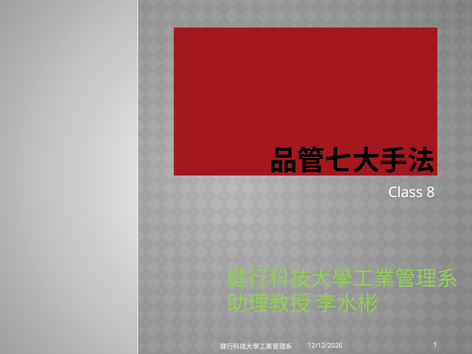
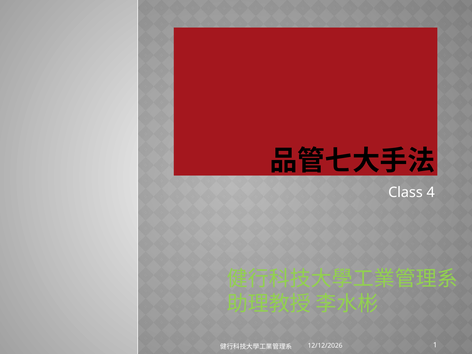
8: 8 -> 4 (431, 192)
